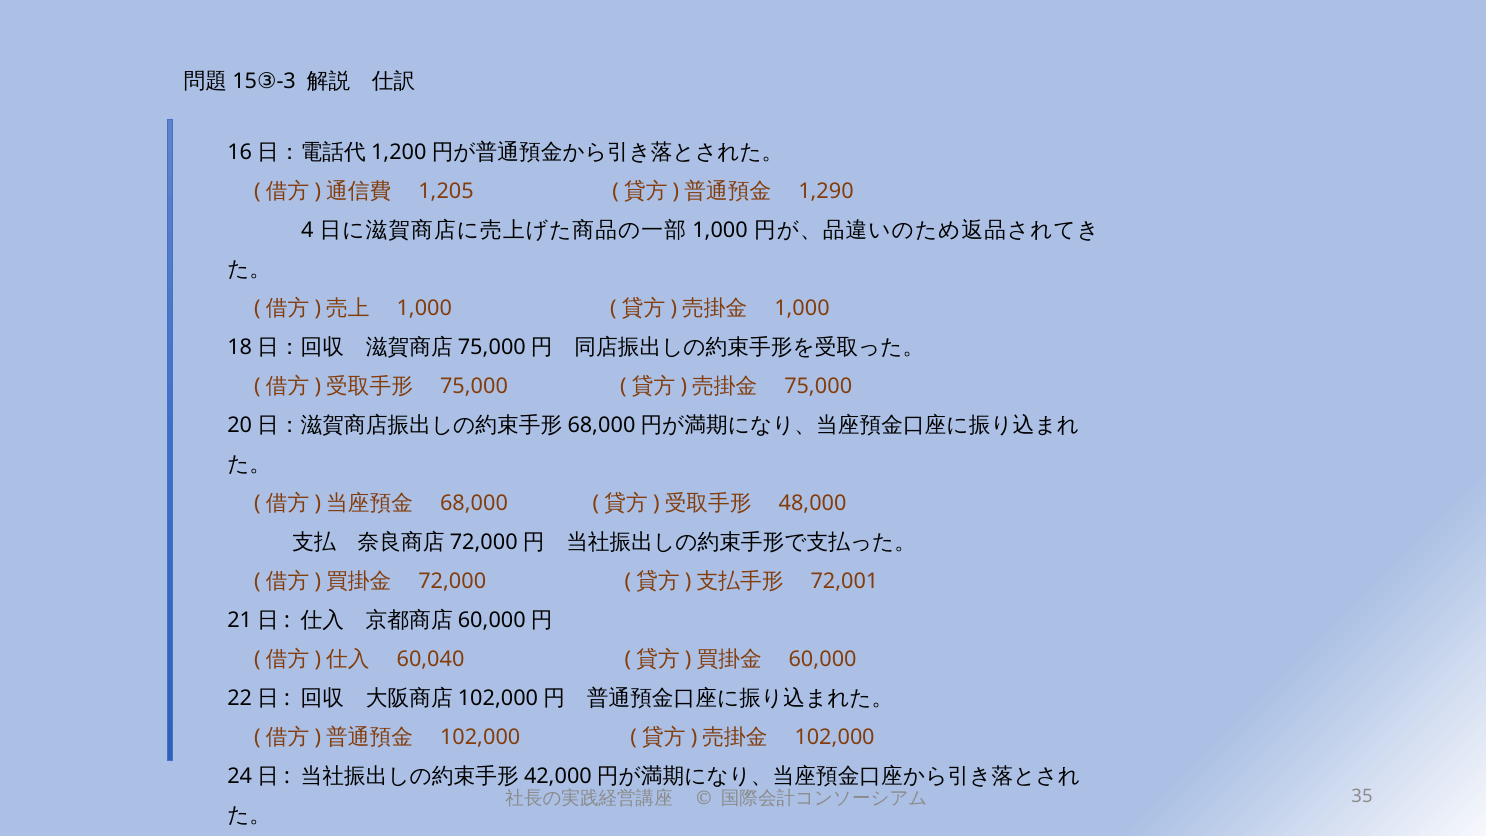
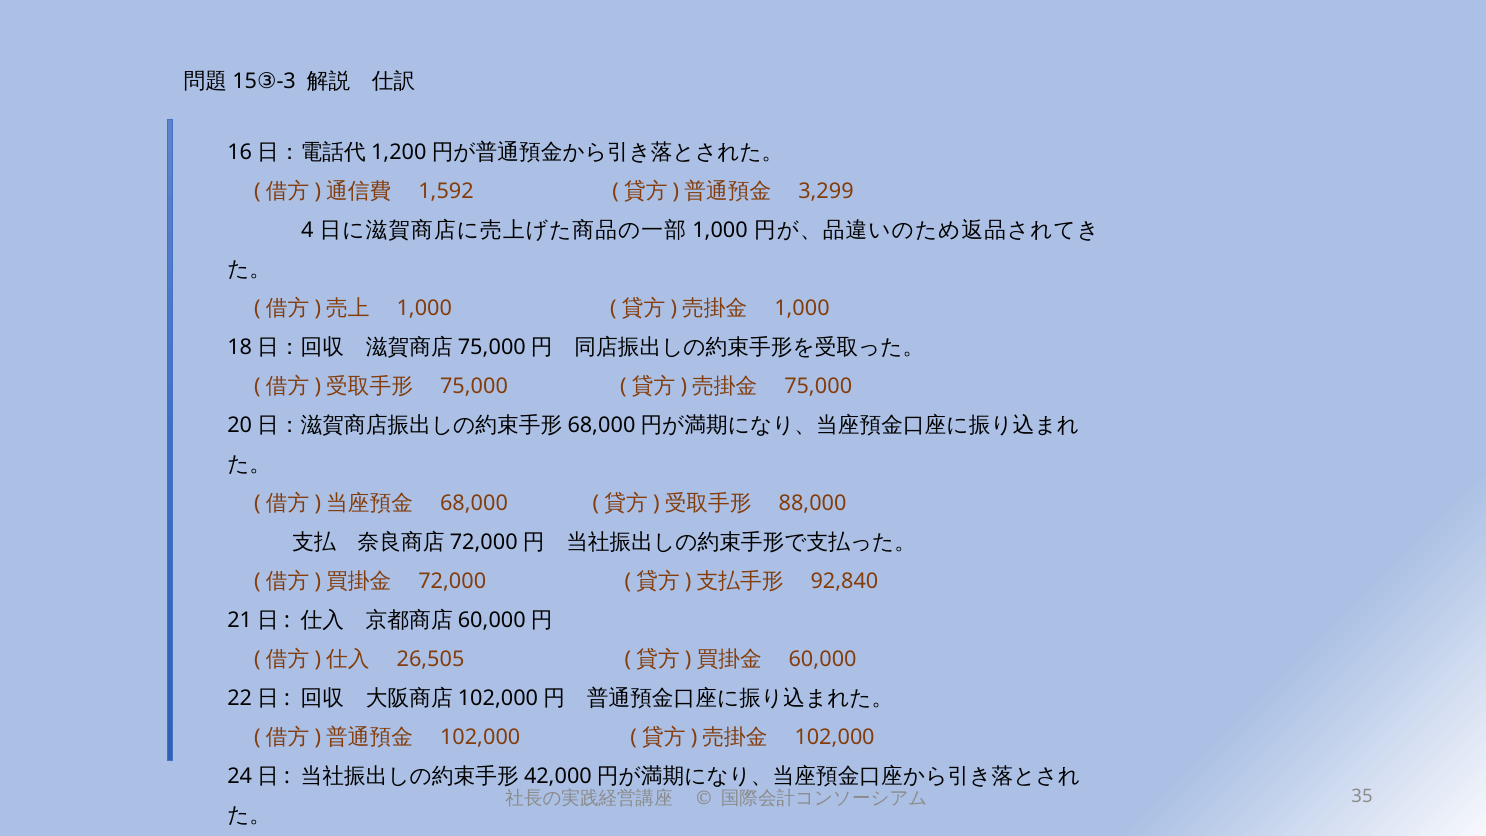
1,205: 1,205 -> 1,592 (446, 191)
1,290: 1,290 -> 3,299 (826, 191)
48,000: 48,000 -> 88,000 (813, 504)
72,001: 72,001 -> 92,840 (844, 582)
60,040: 60,040 -> 26,505 (431, 660)
